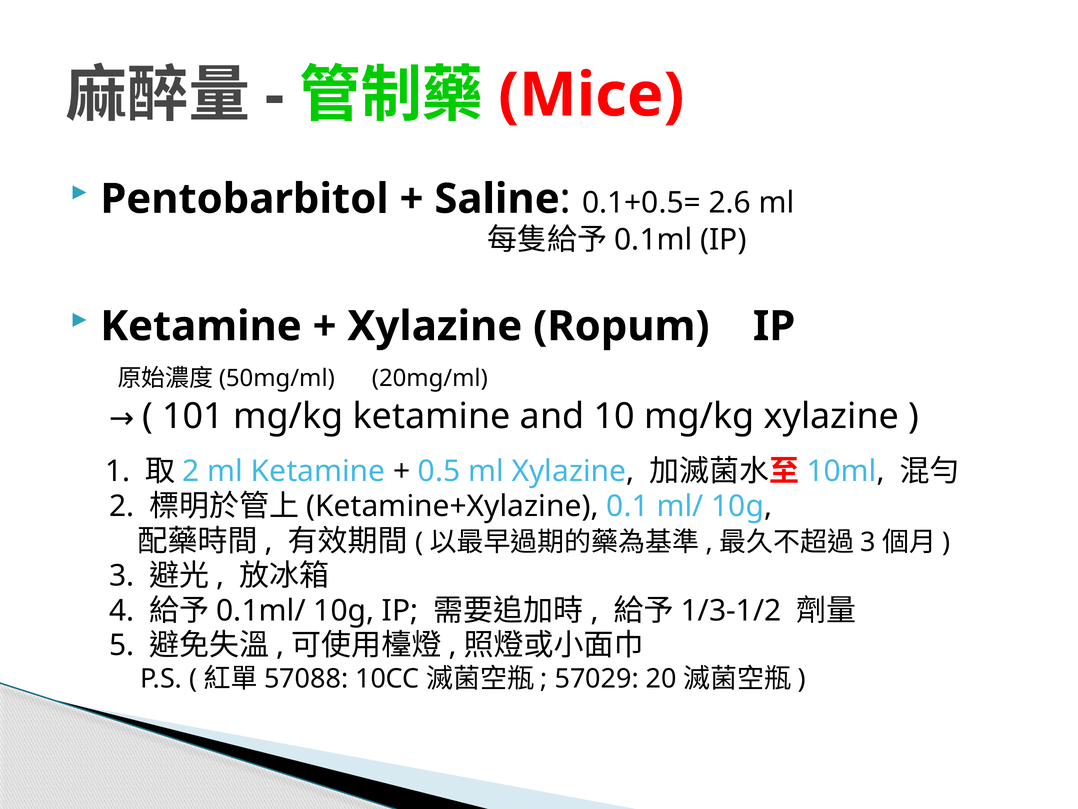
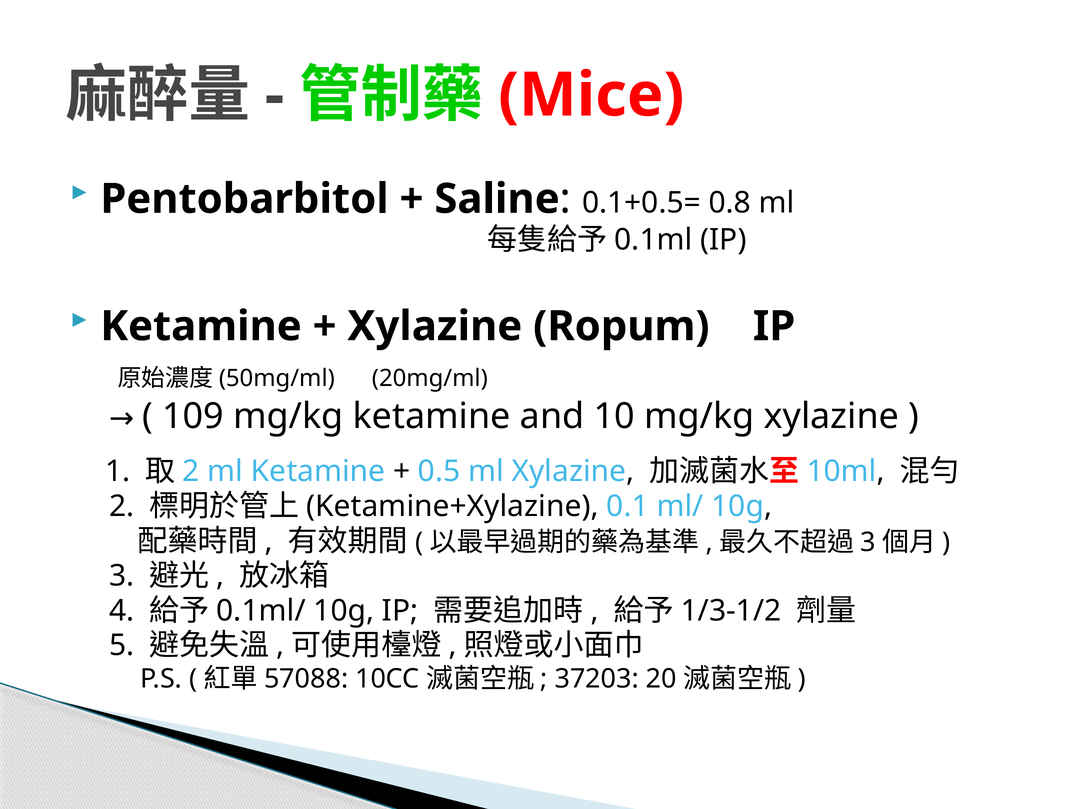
2.6: 2.6 -> 0.8 (730, 203)
101: 101 -> 109 (193, 416)
57029: 57029 -> 37203 (597, 679)
